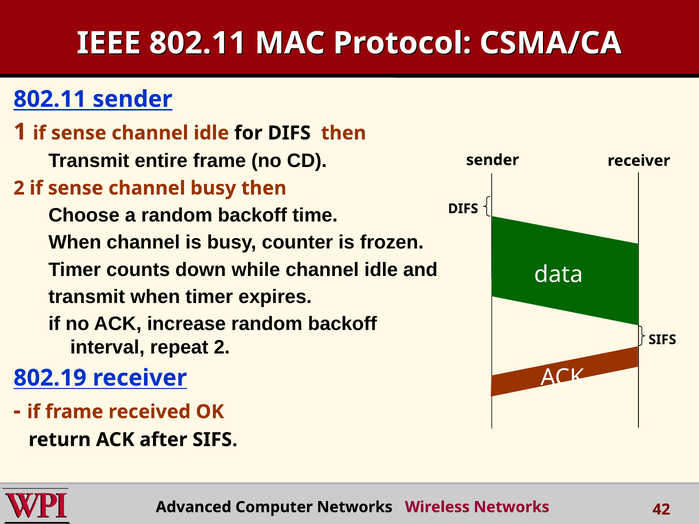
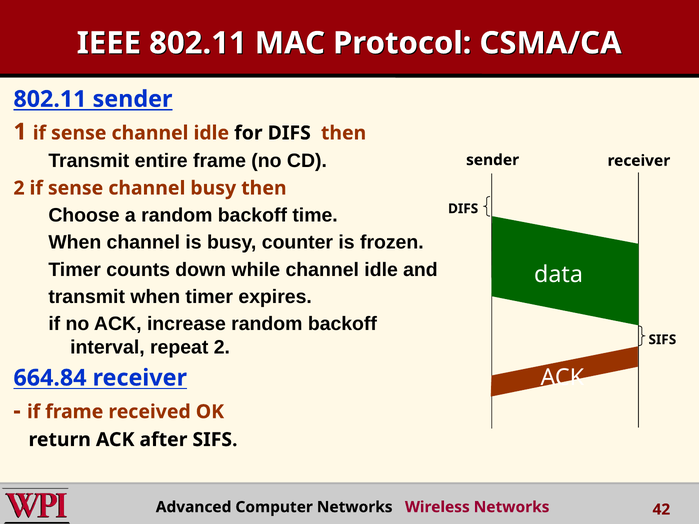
802.19: 802.19 -> 664.84 (50, 378)
